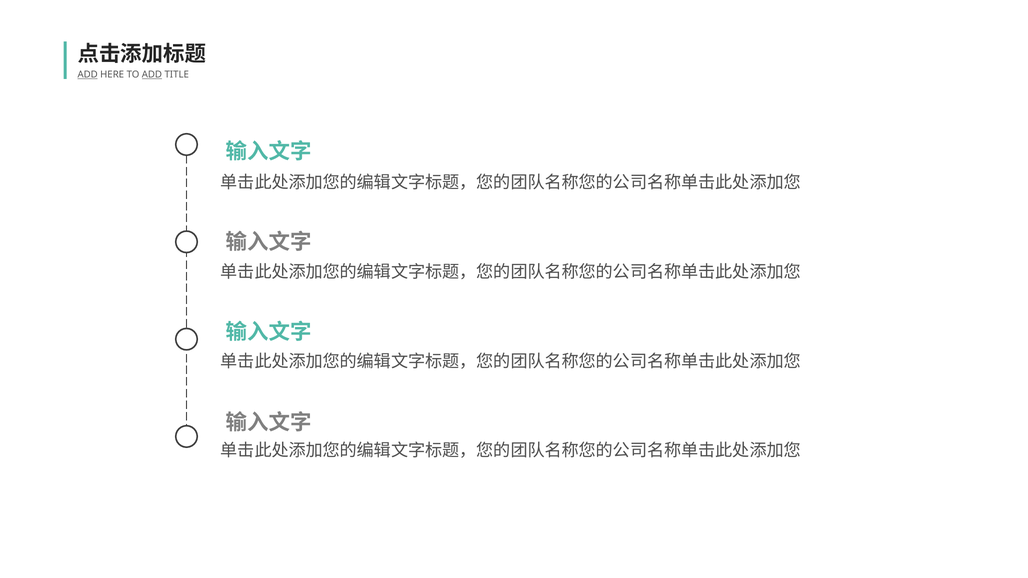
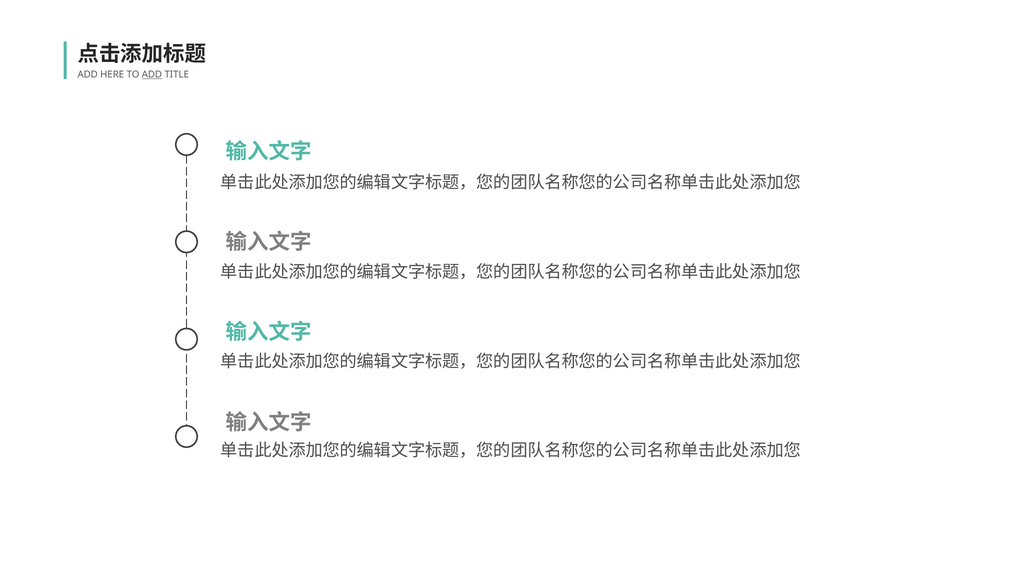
ADD underline: present -> none (88, 75)
